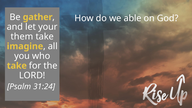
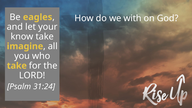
gather: gather -> eagles (38, 17)
able: able -> with (133, 18)
them: them -> know (22, 37)
